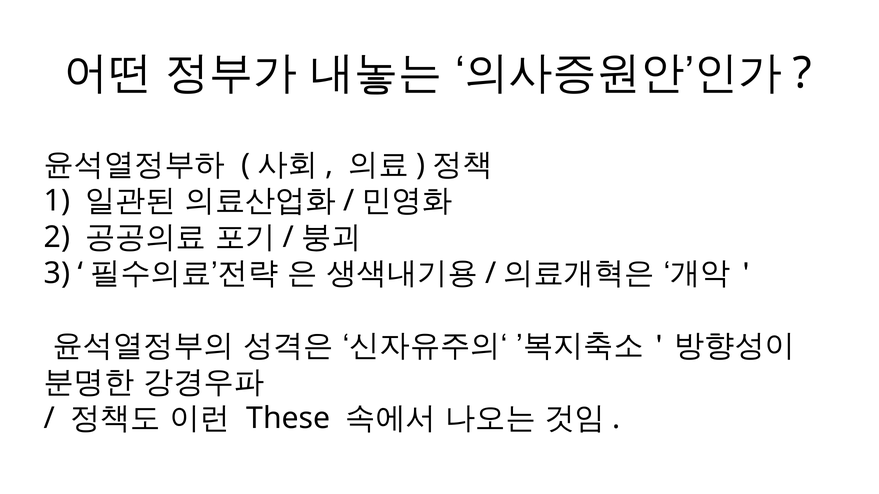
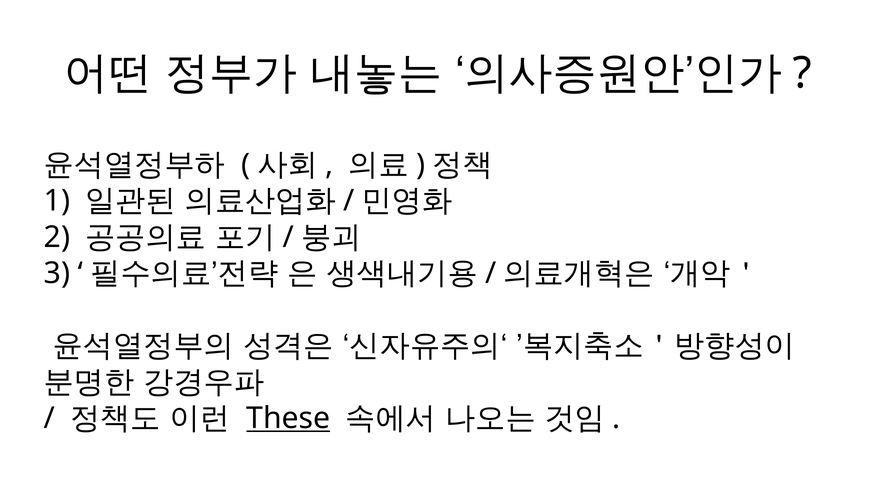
These underline: none -> present (288, 419)
